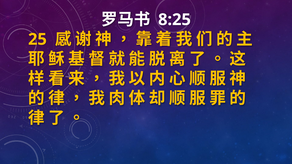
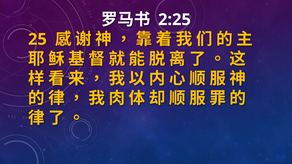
8:25: 8:25 -> 2:25 (174, 20)
